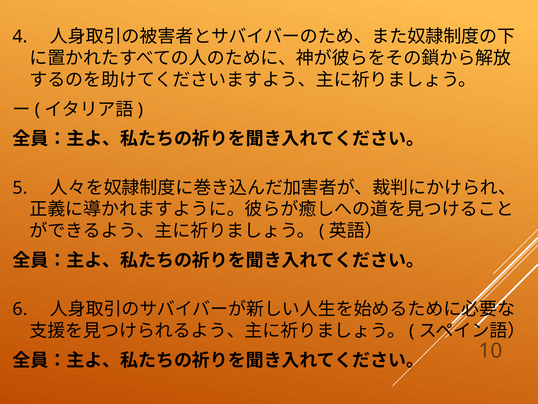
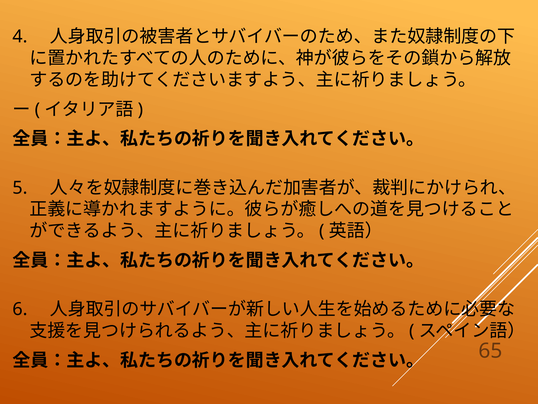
10: 10 -> 65 (491, 351)
